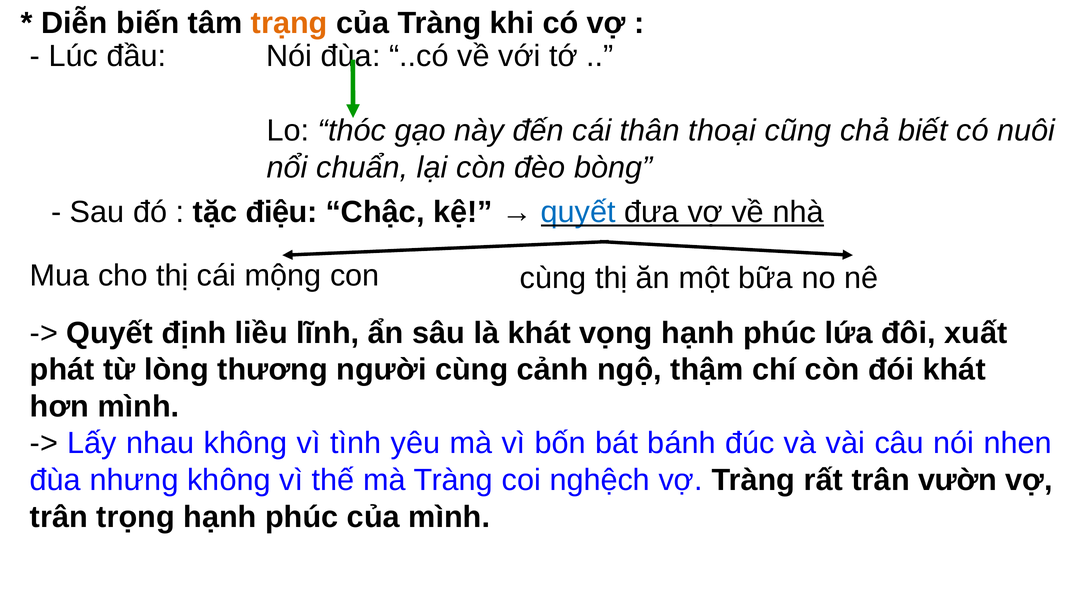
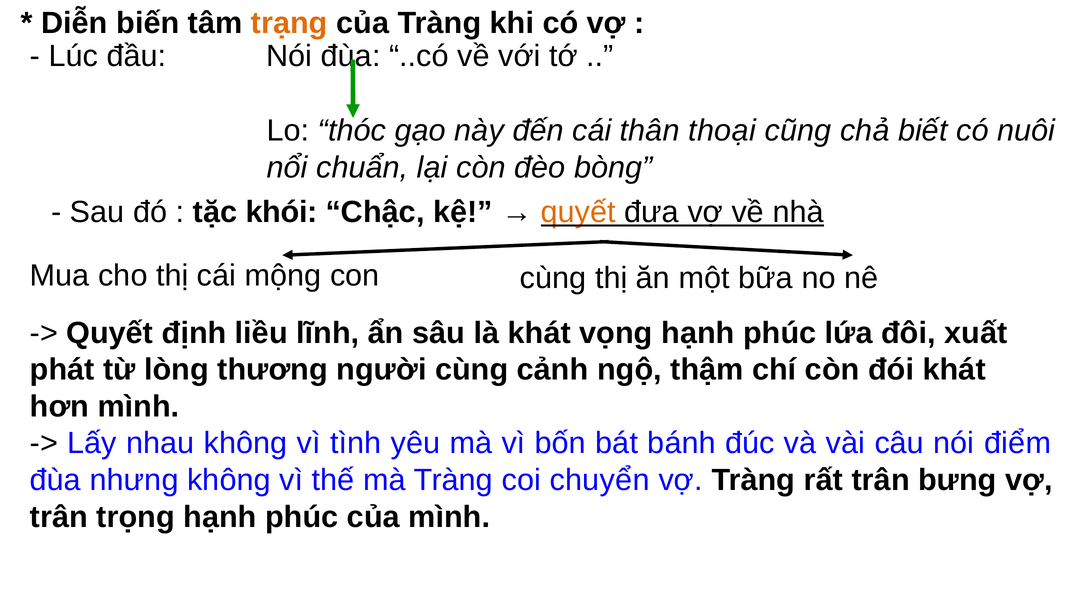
điệu: điệu -> khói (282, 212)
quyết colour: blue -> orange (578, 212)
nhen: nhen -> điểm (1018, 443)
nghệch: nghệch -> chuyển (600, 480)
vườn: vườn -> bưng (957, 480)
